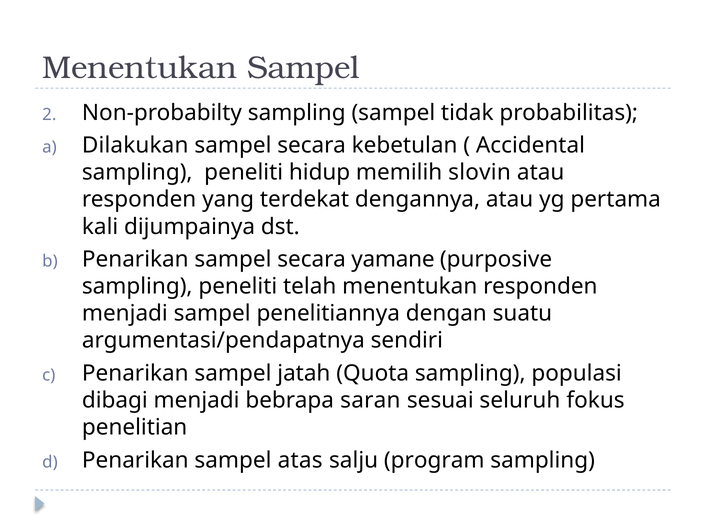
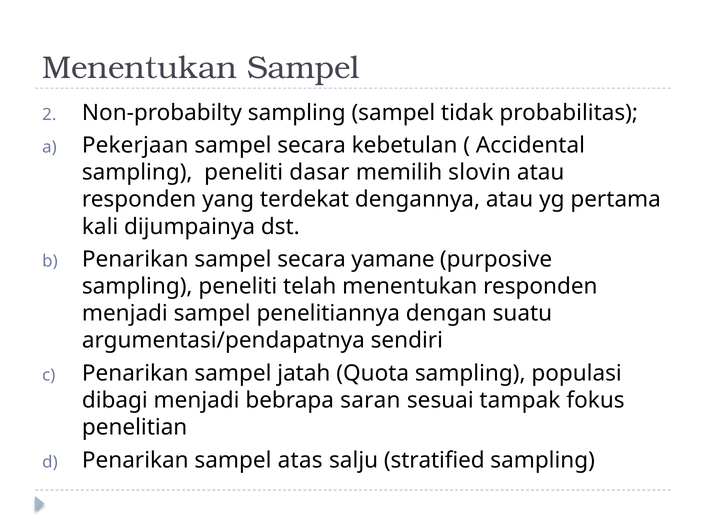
Dilakukan: Dilakukan -> Pekerjaan (135, 146)
hidup: hidup -> dasar (319, 173)
seluruh: seluruh -> tampak (520, 401)
program: program -> stratified (434, 461)
